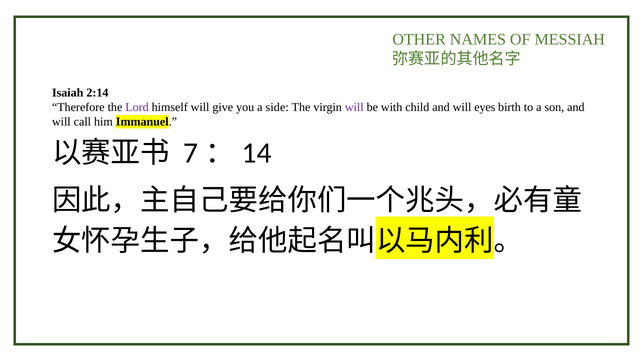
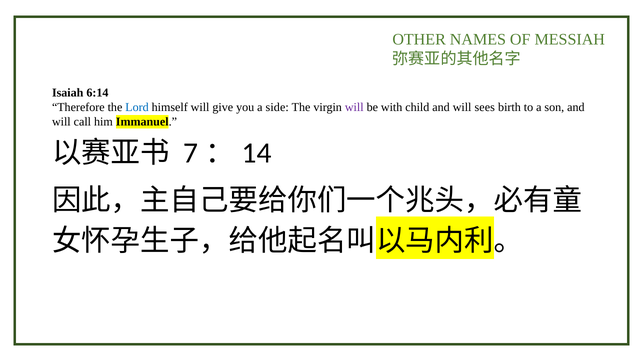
2:14: 2:14 -> 6:14 (97, 93)
Lord colour: purple -> blue (137, 107)
eyes: eyes -> sees (485, 107)
